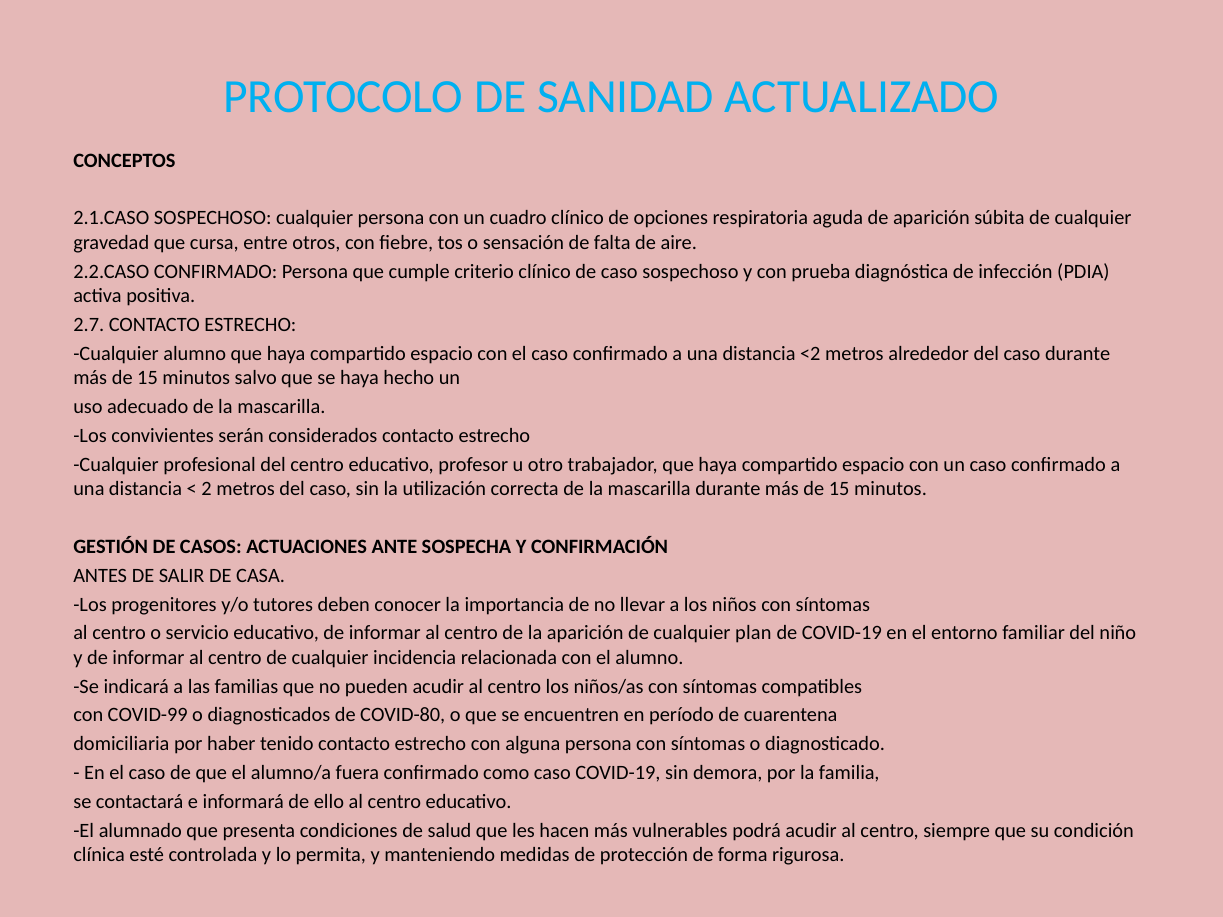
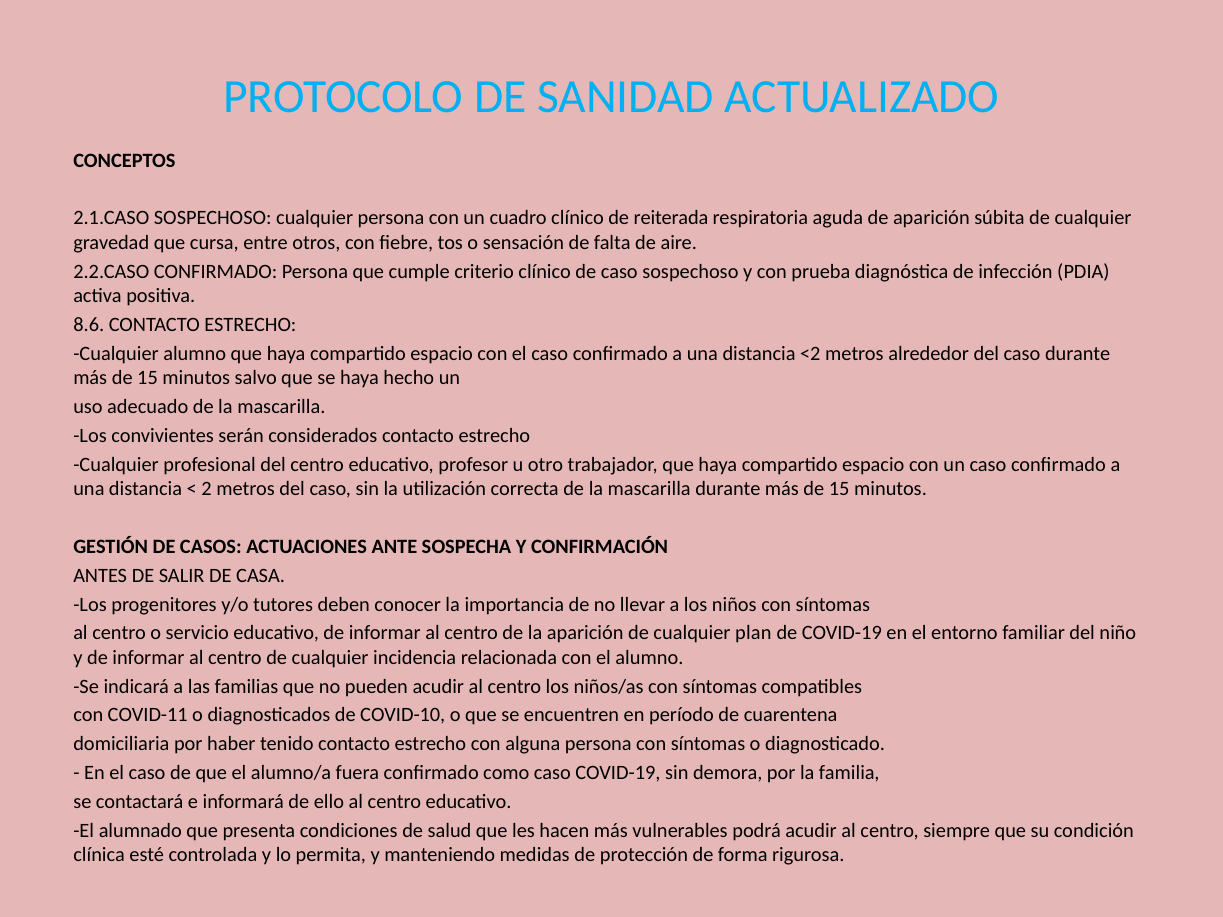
opciones: opciones -> reiterada (671, 218)
2.7: 2.7 -> 8.6 (89, 325)
COVID-99: COVID-99 -> COVID-11 (148, 715)
COVID-80: COVID-80 -> COVID-10 (403, 715)
